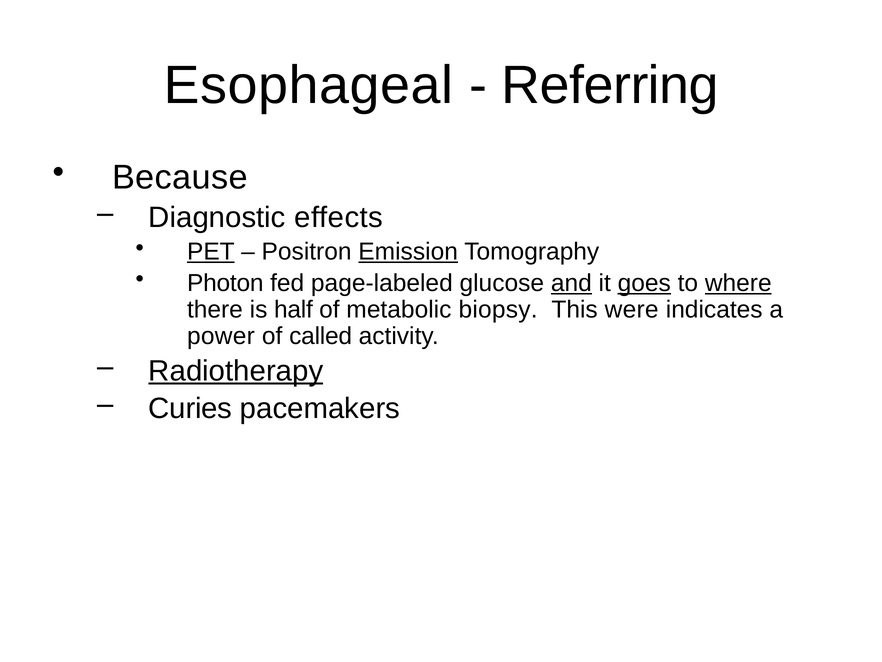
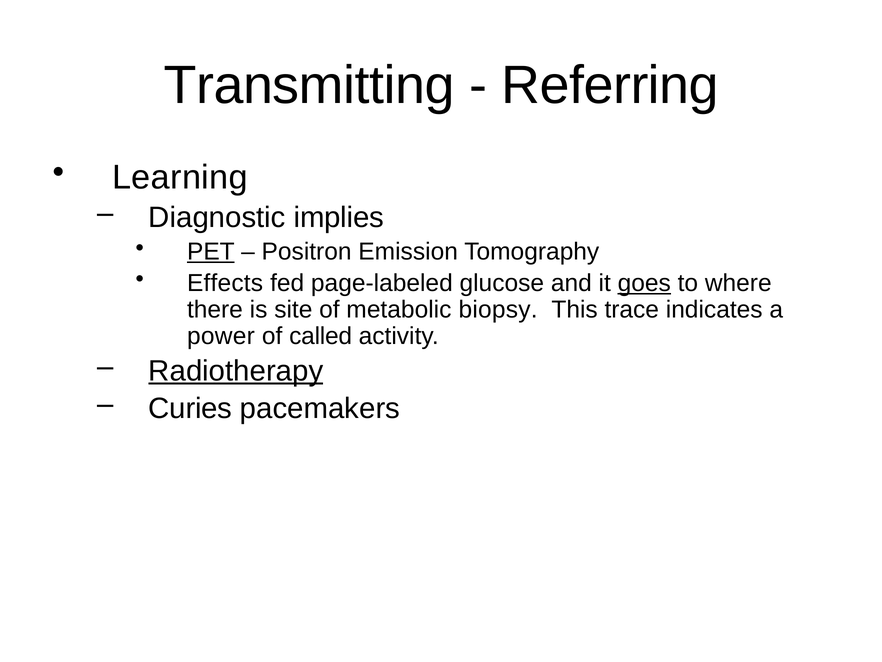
Esophageal: Esophageal -> Transmitting (309, 85)
Because: Because -> Learning (180, 177)
effects: effects -> implies (339, 217)
Emission underline: present -> none (408, 251)
Photon: Photon -> Effects (225, 283)
and underline: present -> none (571, 283)
where underline: present -> none (738, 283)
half: half -> site (293, 309)
were: were -> trace (632, 309)
